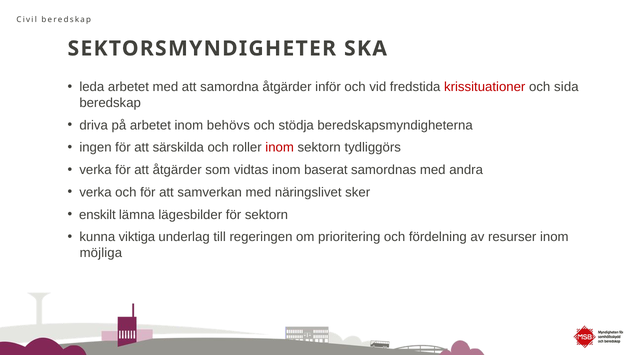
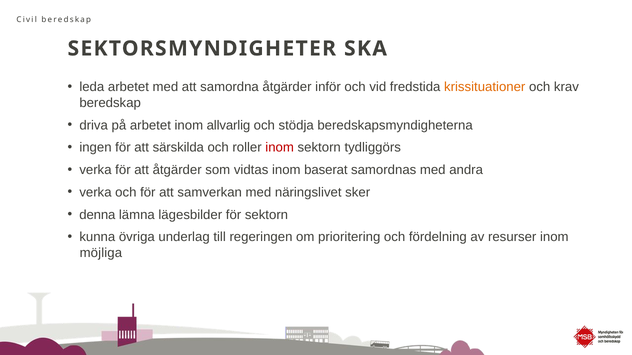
krissituationer colour: red -> orange (485, 87)
sida: sida -> krav (566, 87)
behövs: behövs -> allvarlig (228, 125)
enskilt: enskilt -> denna (97, 215)
viktiga: viktiga -> övriga (137, 237)
